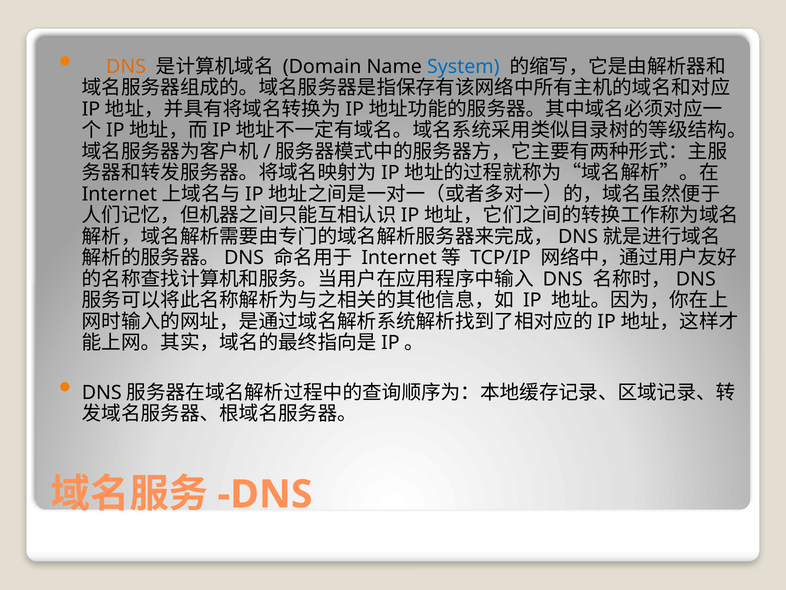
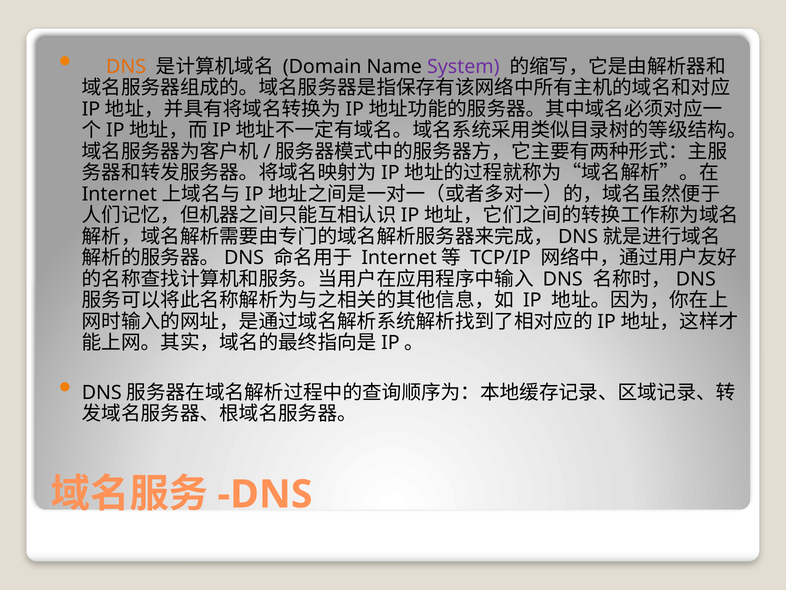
System colour: blue -> purple (463, 67)
